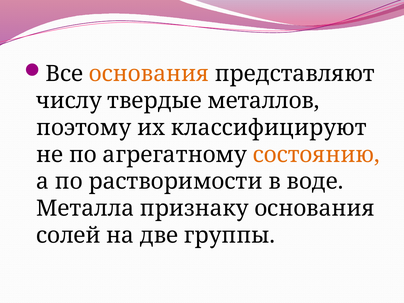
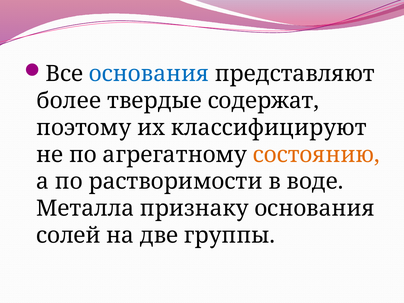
основания colour: orange -> blue (149, 74)
числу: числу -> более (69, 101)
металлов: металлов -> содержат (263, 101)
